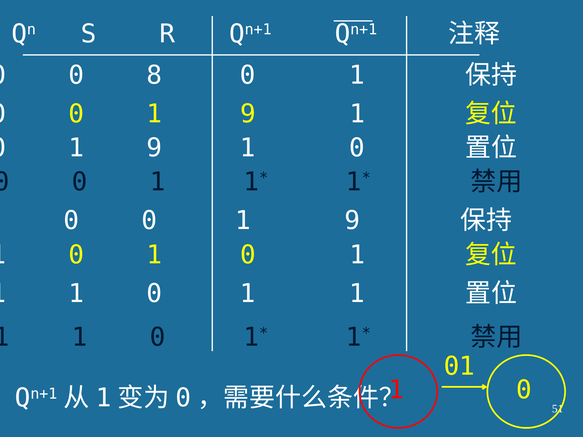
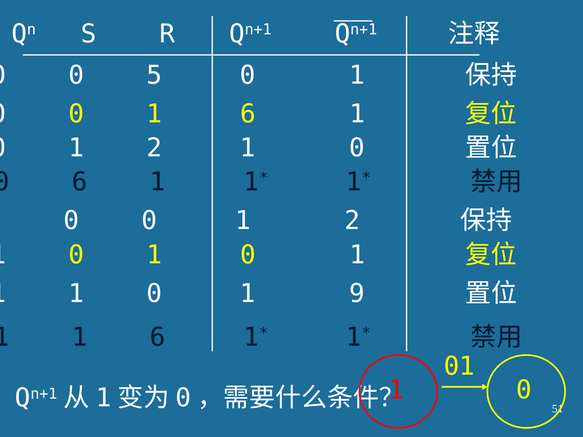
8: 8 -> 5 (154, 75)
9: 9 -> 6 (248, 114)
9: 9 -> 2 (154, 148)
0: 0 -> 6 (79, 182)
9: 9 -> 2 (352, 221)
0 1 1: 1 -> 9 (357, 294)
0: 0 -> 6 (158, 338)
